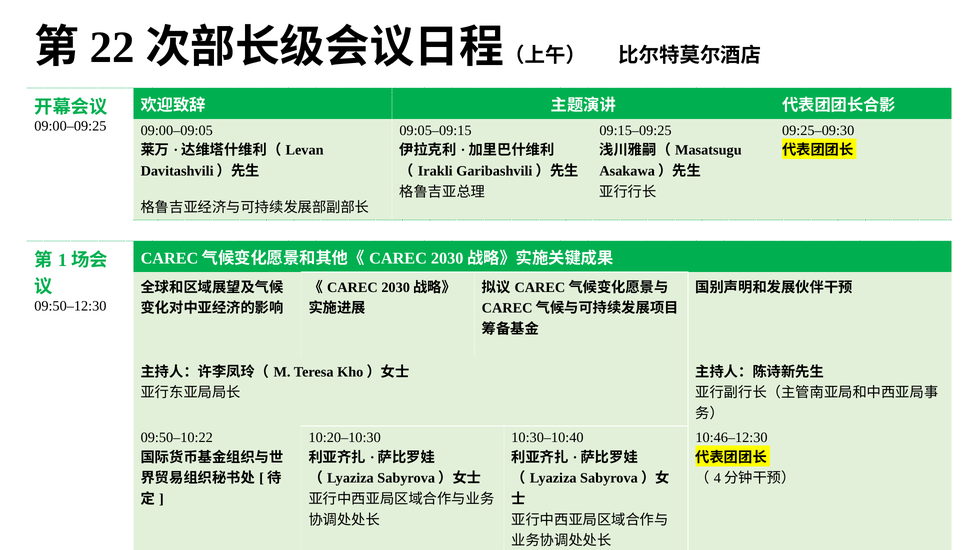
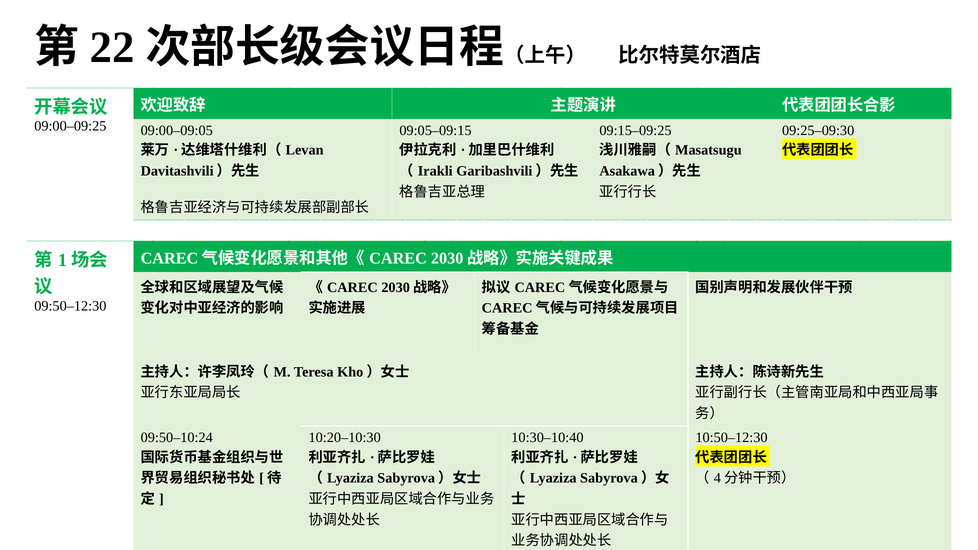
09:50–10:22: 09:50–10:22 -> 09:50–10:24 (177, 438)
10:46–12:30: 10:46–12:30 -> 10:50–12:30 (731, 438)
